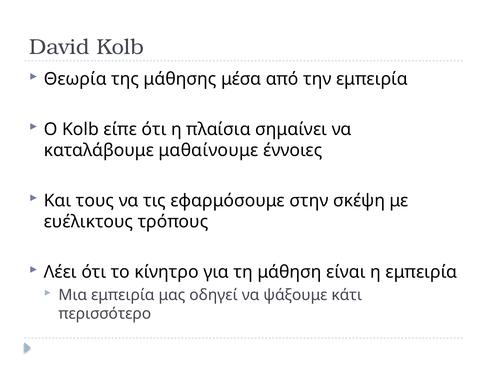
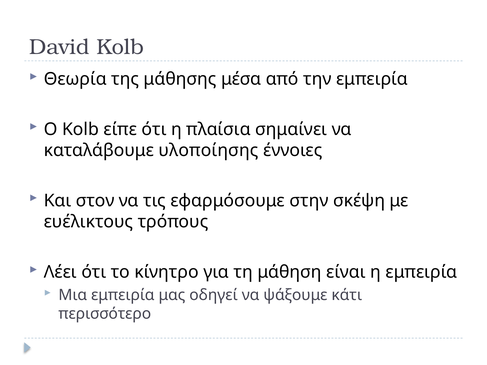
μαθαίνουμε: μαθαίνουμε -> υλοποίησης (209, 151)
τους: τους -> στον (95, 201)
